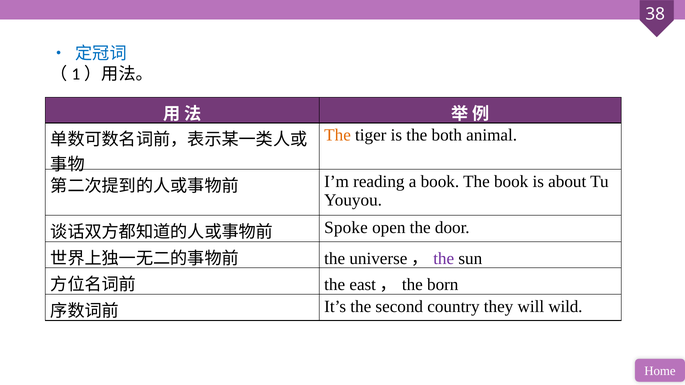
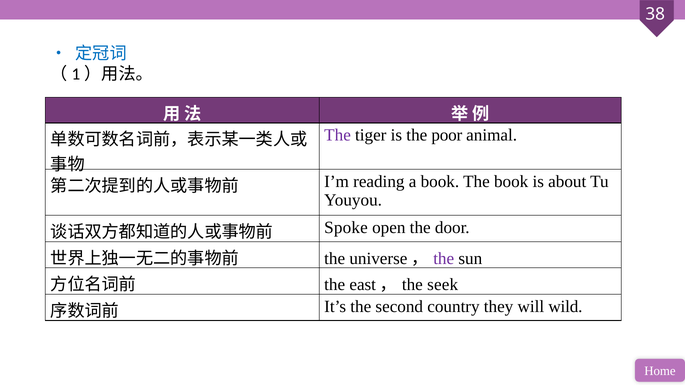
The colour: orange -> purple (338, 135)
both: both -> poor (447, 135)
born: born -> seek (443, 285)
